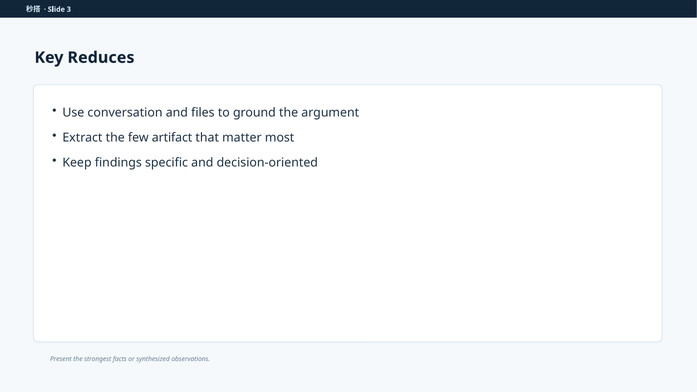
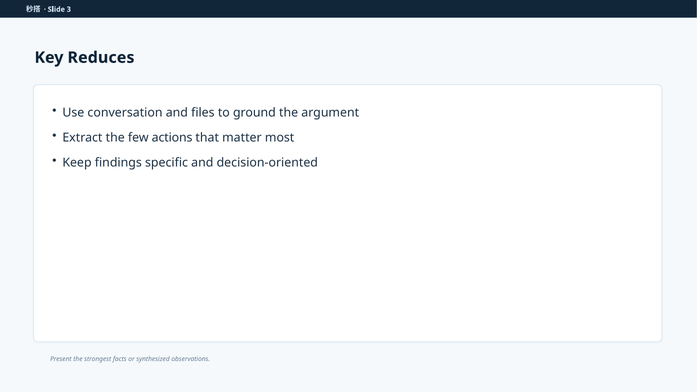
artifact: artifact -> actions (172, 138)
